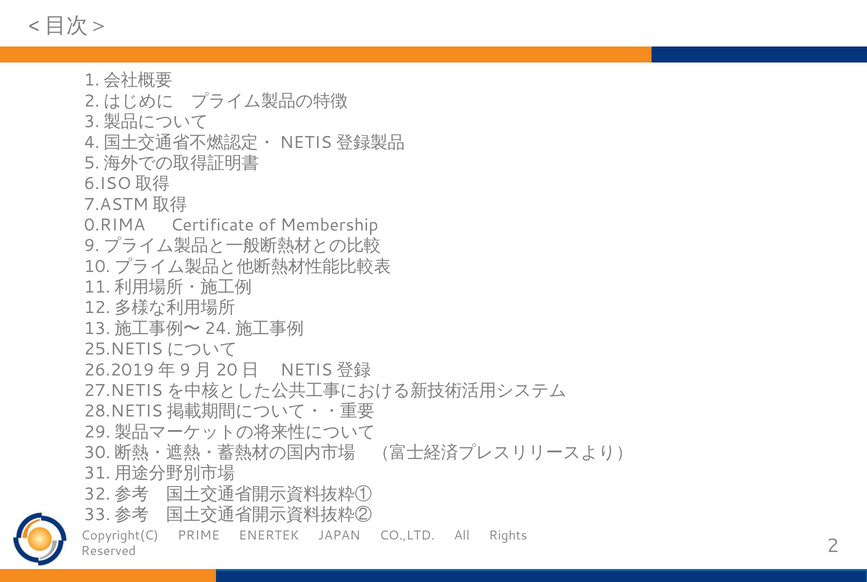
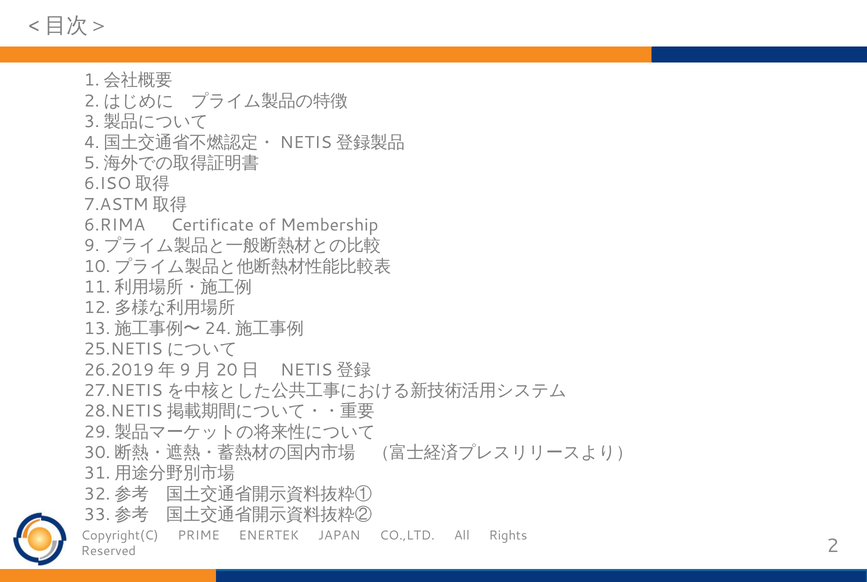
0.RIMA: 0.RIMA -> 6.RIMA (115, 225)
